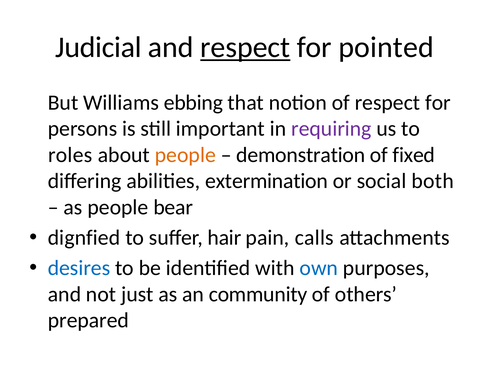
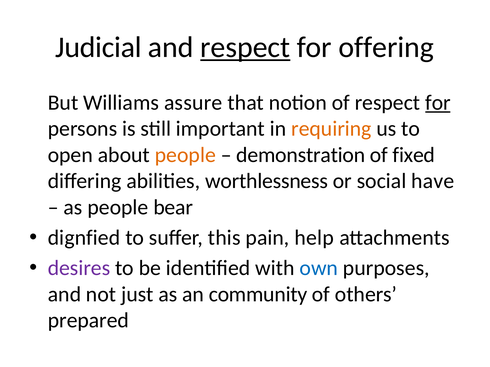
pointed: pointed -> offering (386, 47)
ebbing: ebbing -> assure (193, 103)
for underline: none -> present (438, 103)
requiring colour: purple -> orange (331, 129)
roles: roles -> open (70, 155)
extermination: extermination -> worthlessness (267, 181)
both: both -> have (433, 181)
hair: hair -> this (224, 238)
calls: calls -> help (314, 238)
desires colour: blue -> purple (79, 268)
